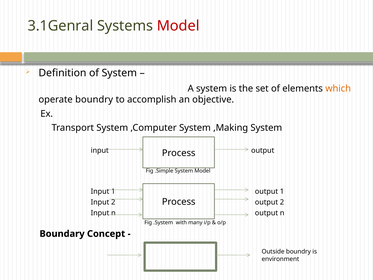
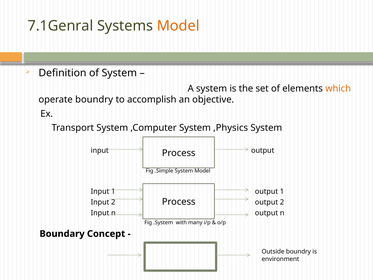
3.1Genral: 3.1Genral -> 7.1Genral (60, 26)
Model colour: red -> orange (178, 26)
,Making: ,Making -> ,Physics (231, 128)
